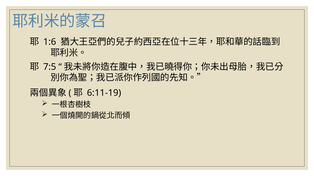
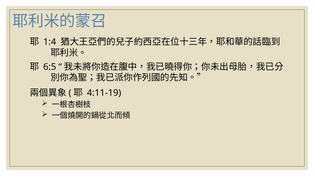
1:6: 1:6 -> 1:4 (50, 42)
7:5: 7:5 -> 6:5 (50, 67)
6:11-19: 6:11-19 -> 4:11-19 (104, 93)
